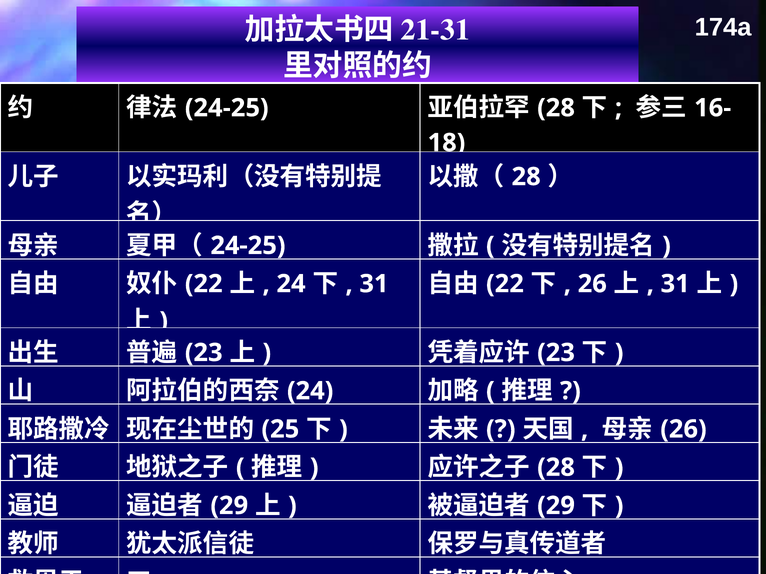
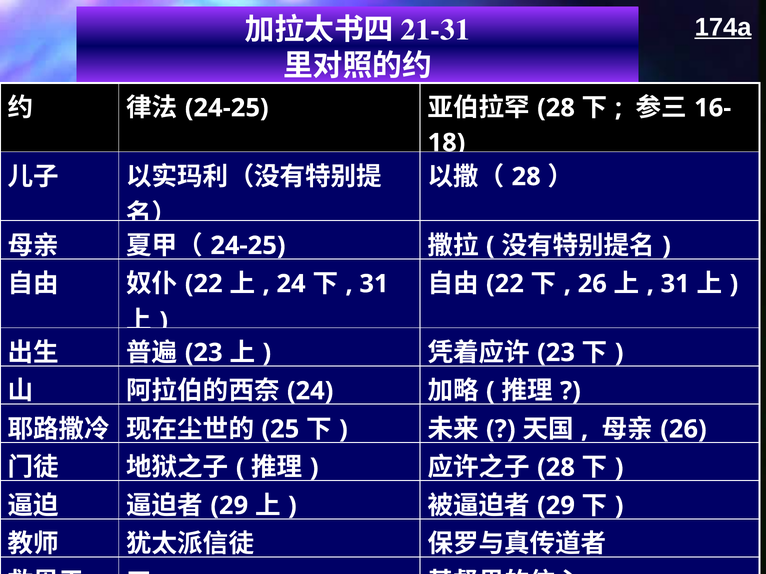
174a underline: none -> present (723, 27)
